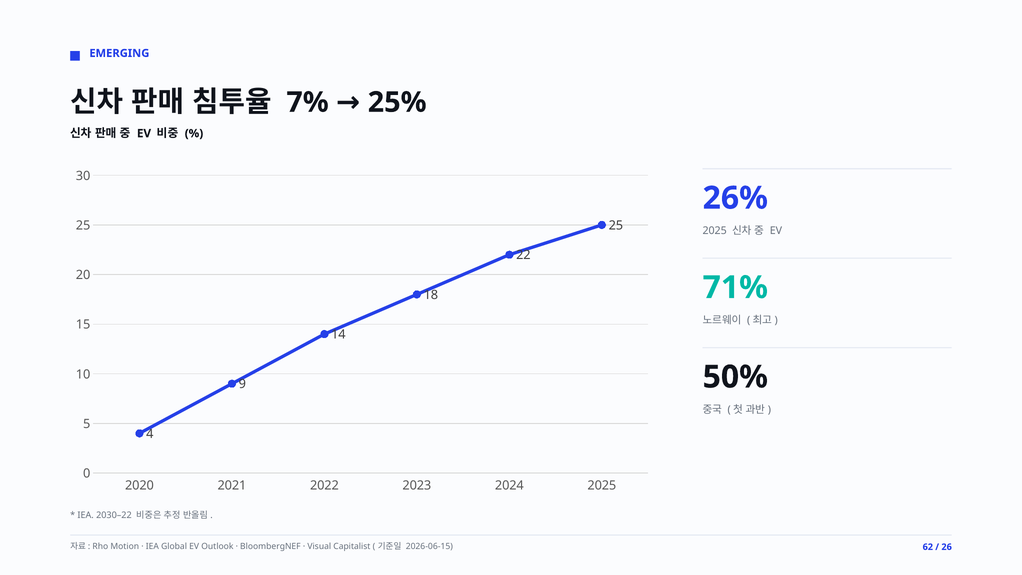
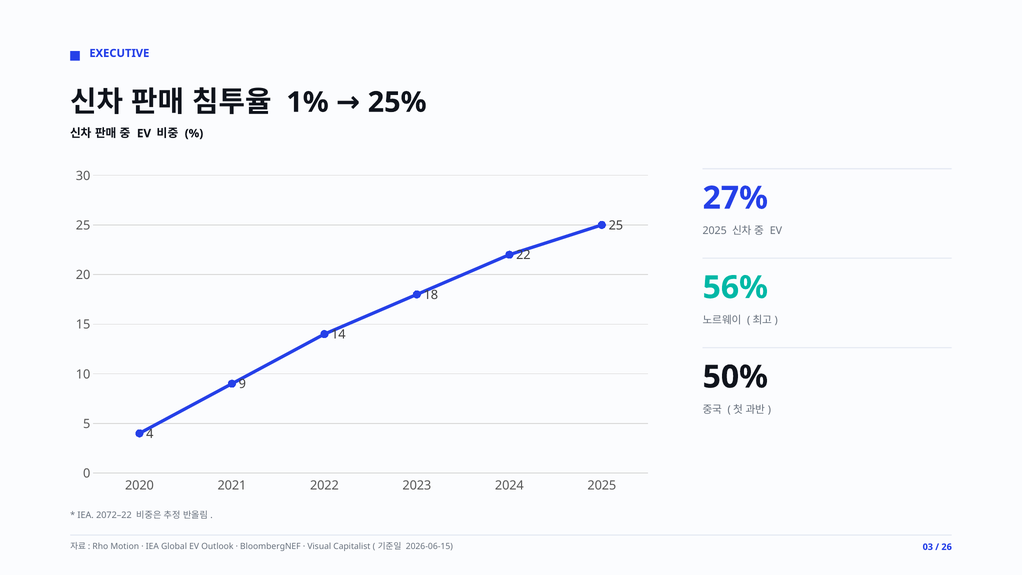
EMERGING: EMERGING -> EXECUTIVE (119, 53)
7%: 7% -> 1% (308, 102)
26%: 26% -> 27% (735, 198)
71%: 71% -> 56% (735, 287)
2030–22: 2030–22 -> 2072–22 (114, 515)
62: 62 -> 03 (928, 547)
